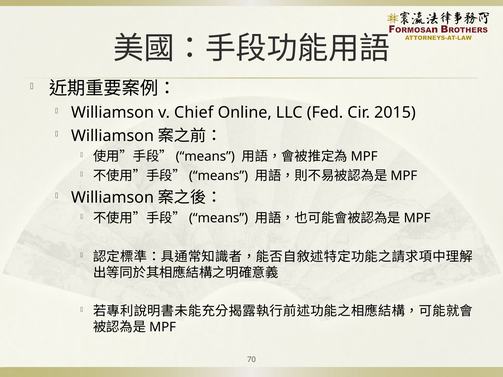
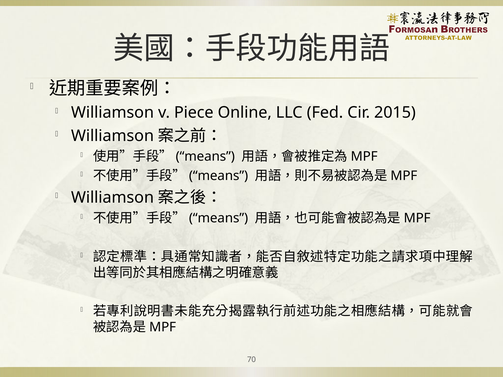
Chief: Chief -> Piece (194, 113)
